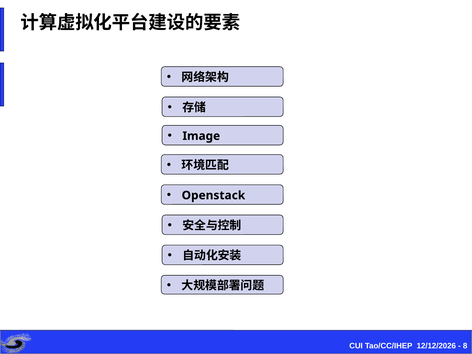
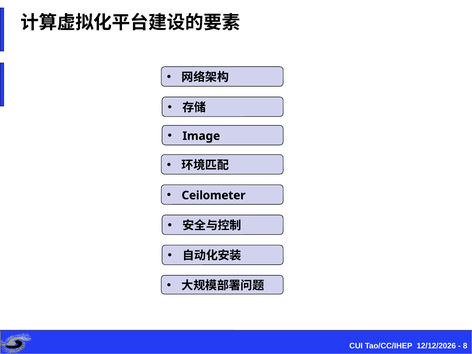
Openstack: Openstack -> Ceilometer (214, 195)
